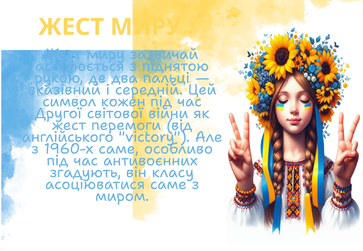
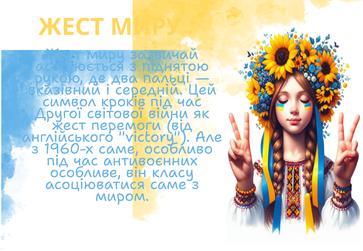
кожен: кожен -> кроків (123, 102)
згадують: згадують -> особливе (85, 173)
